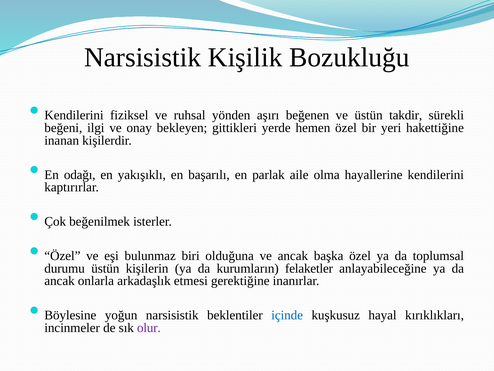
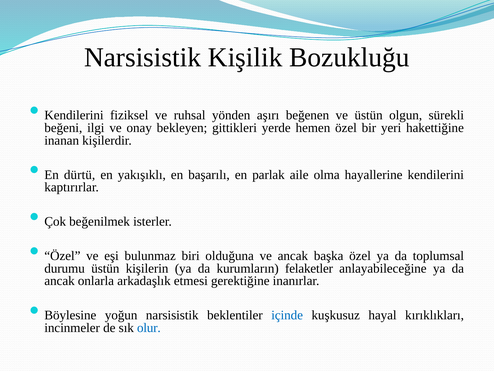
takdir: takdir -> olgun (406, 115)
odağı: odağı -> dürtü (80, 174)
olur colour: purple -> blue (149, 327)
